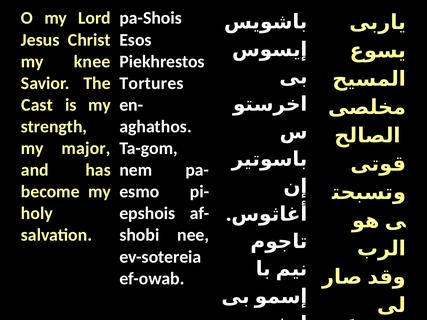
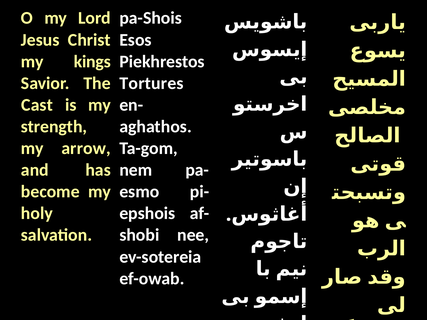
knee: knee -> kings (92, 62)
major: major -> arrow (86, 148)
